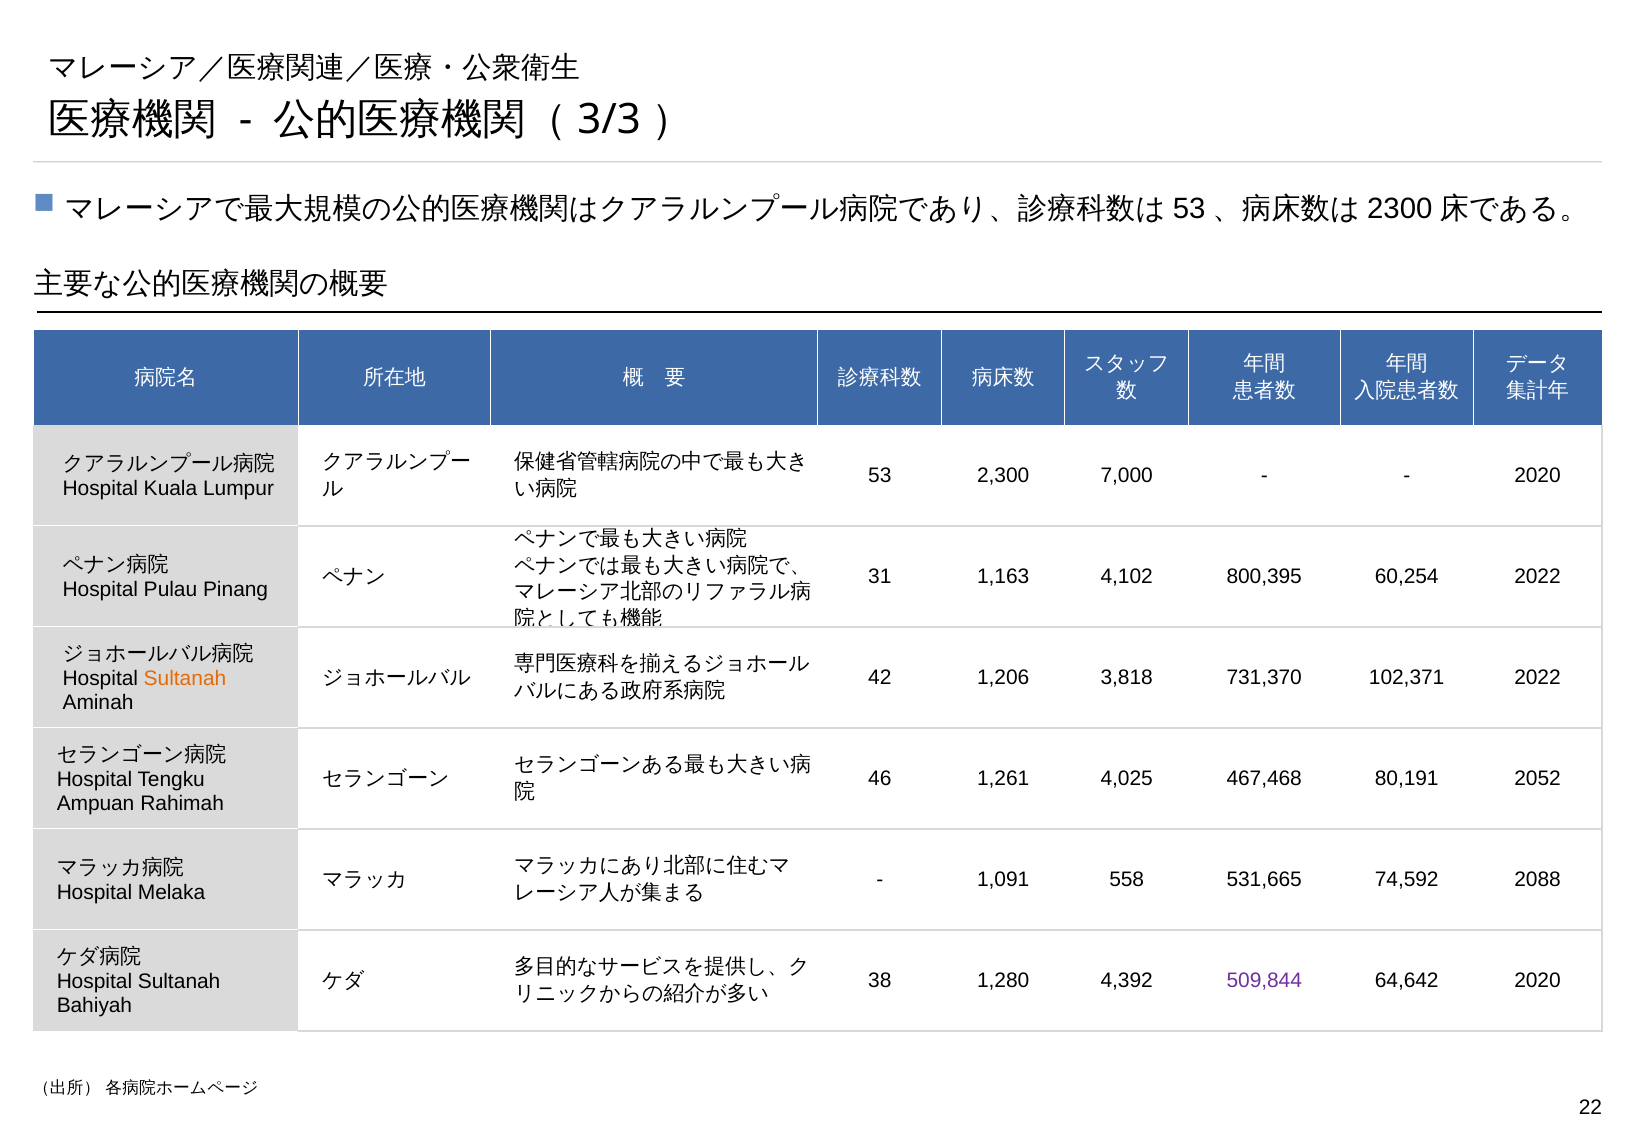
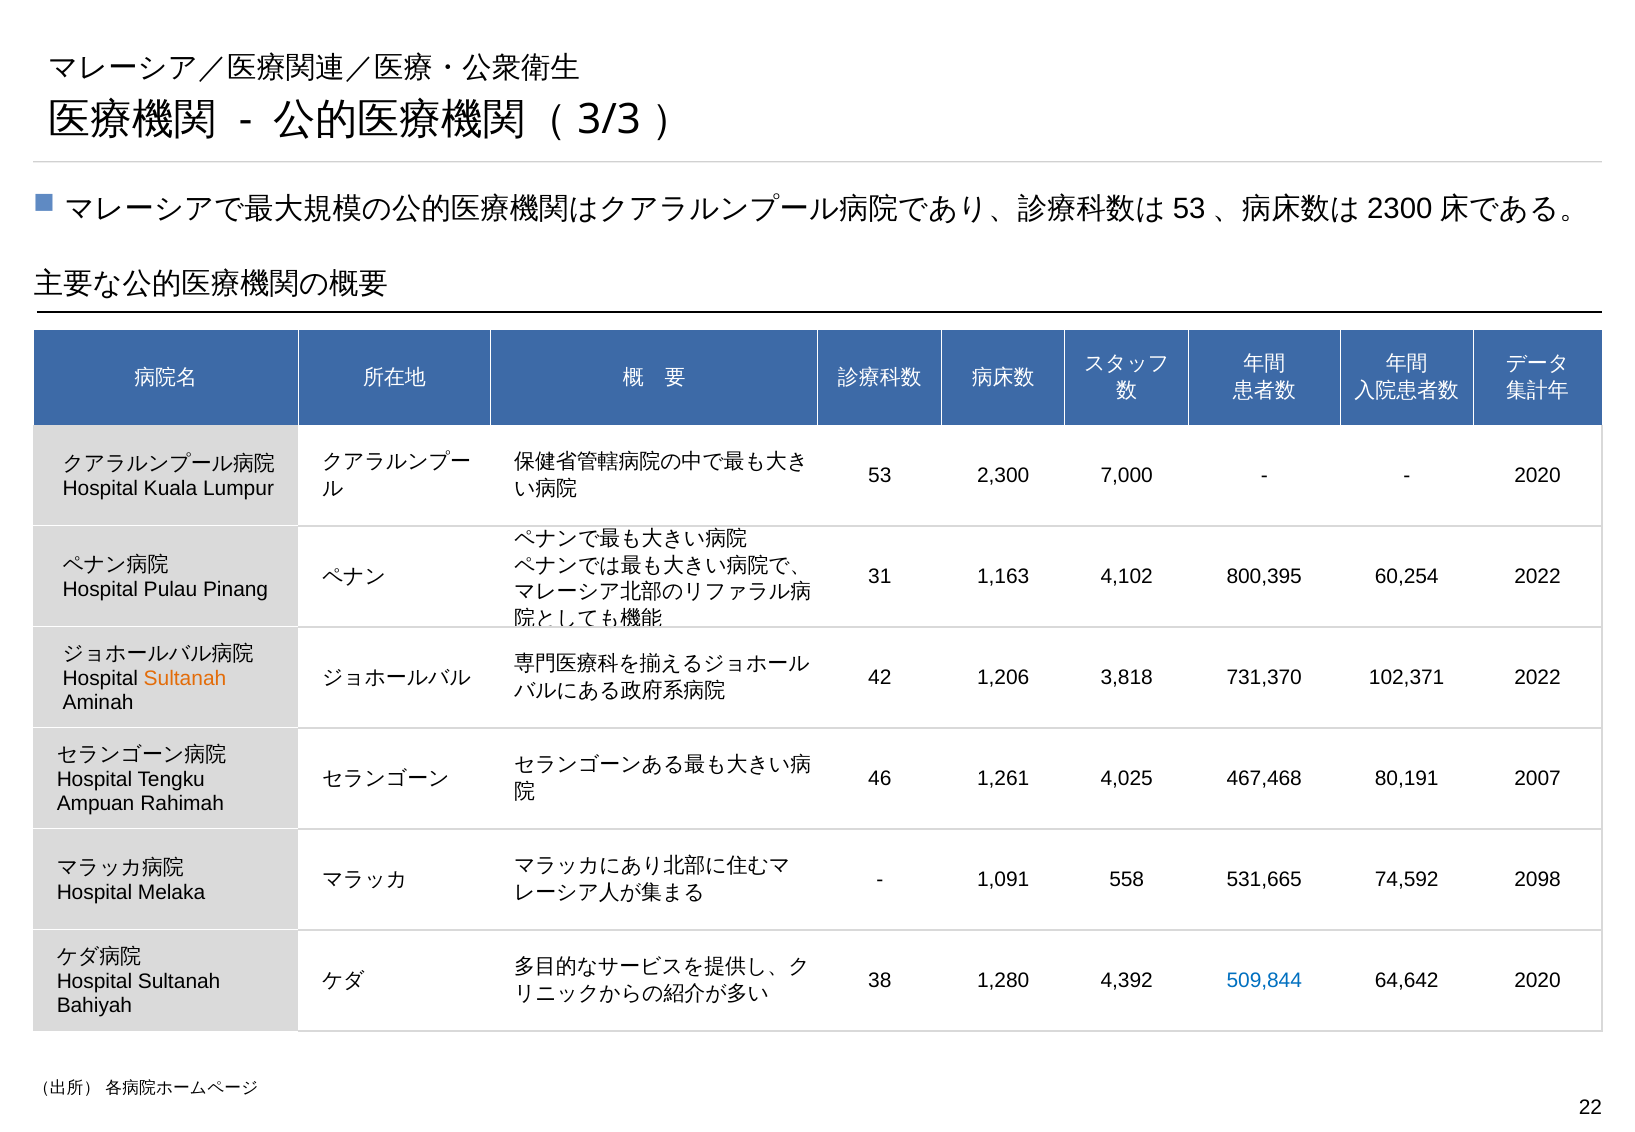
2052: 2052 -> 2007 (1538, 778)
2088: 2088 -> 2098 (1538, 879)
509,844 colour: purple -> blue (1264, 980)
